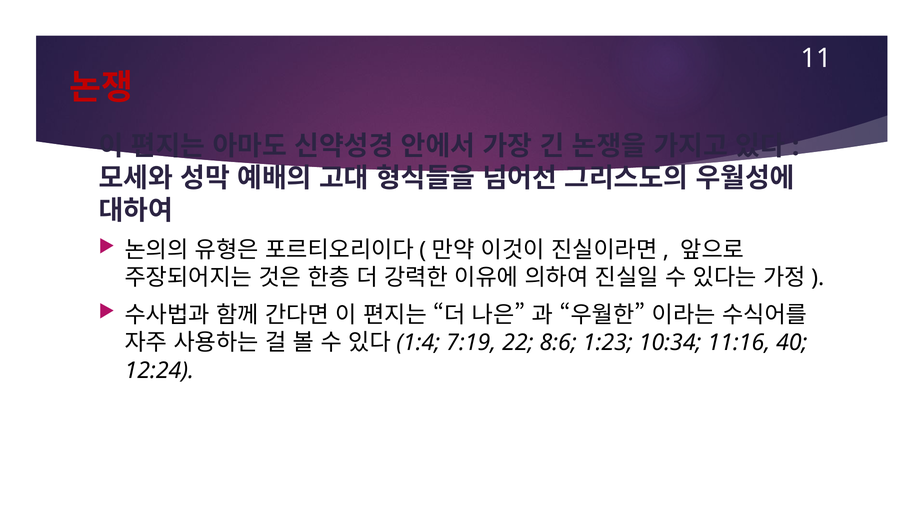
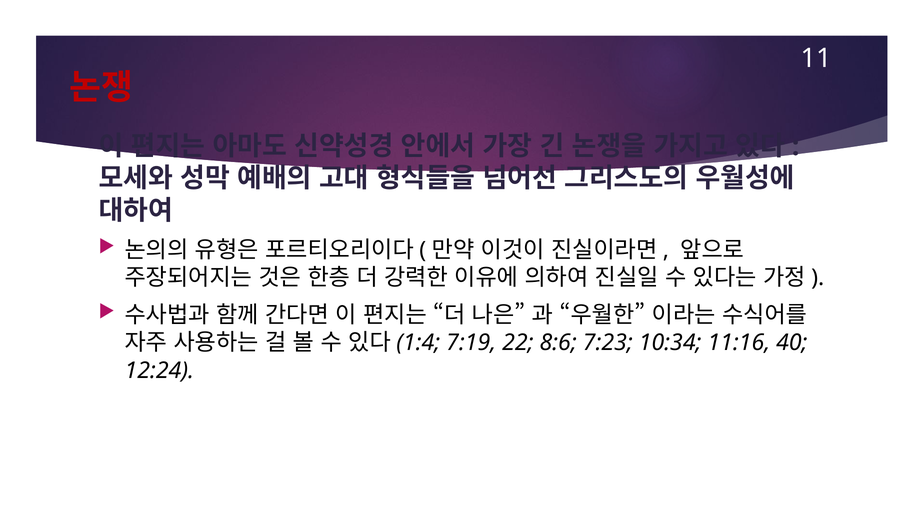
1:23: 1:23 -> 7:23 (608, 343)
